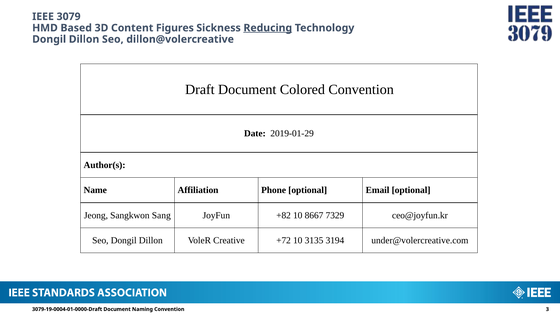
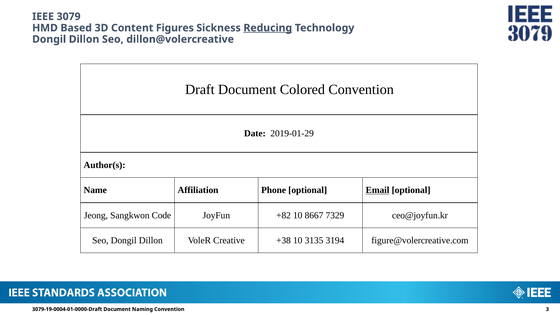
Email underline: none -> present (378, 190)
Sang: Sang -> Code (161, 215)
+72: +72 -> +38 (284, 240)
under@volercreative.com: under@volercreative.com -> figure@volercreative.com (420, 240)
